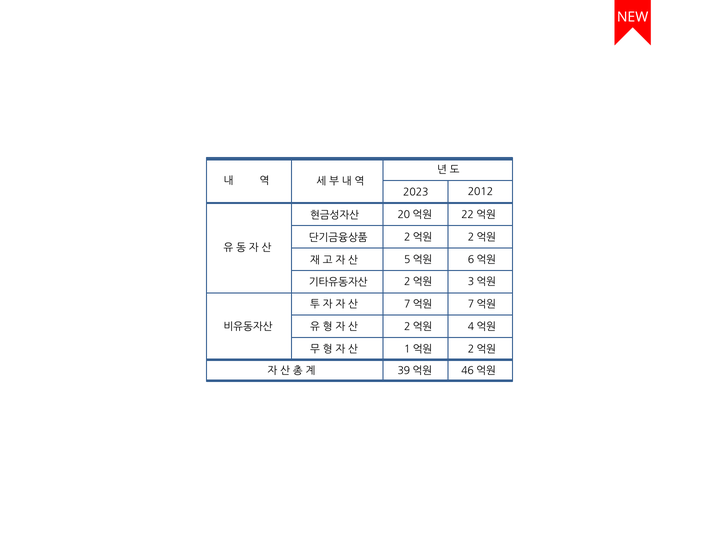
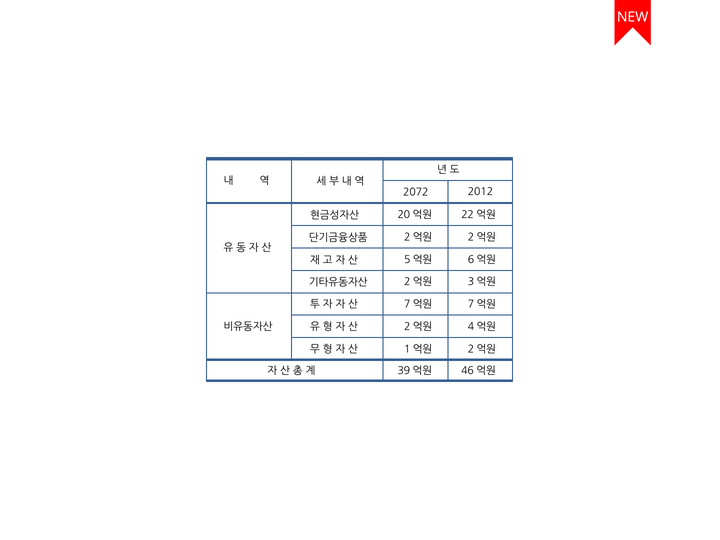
2023: 2023 -> 2072 (416, 192)
